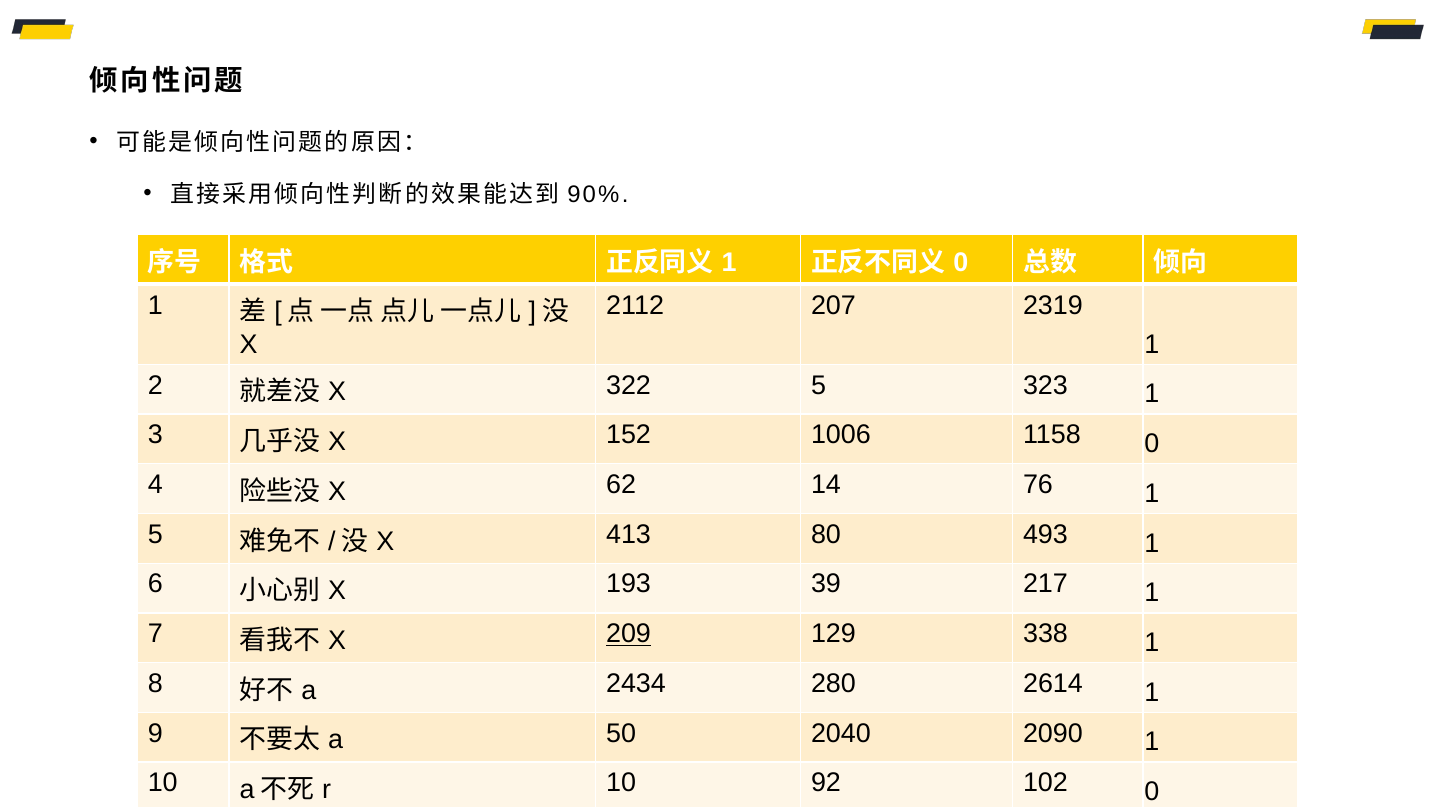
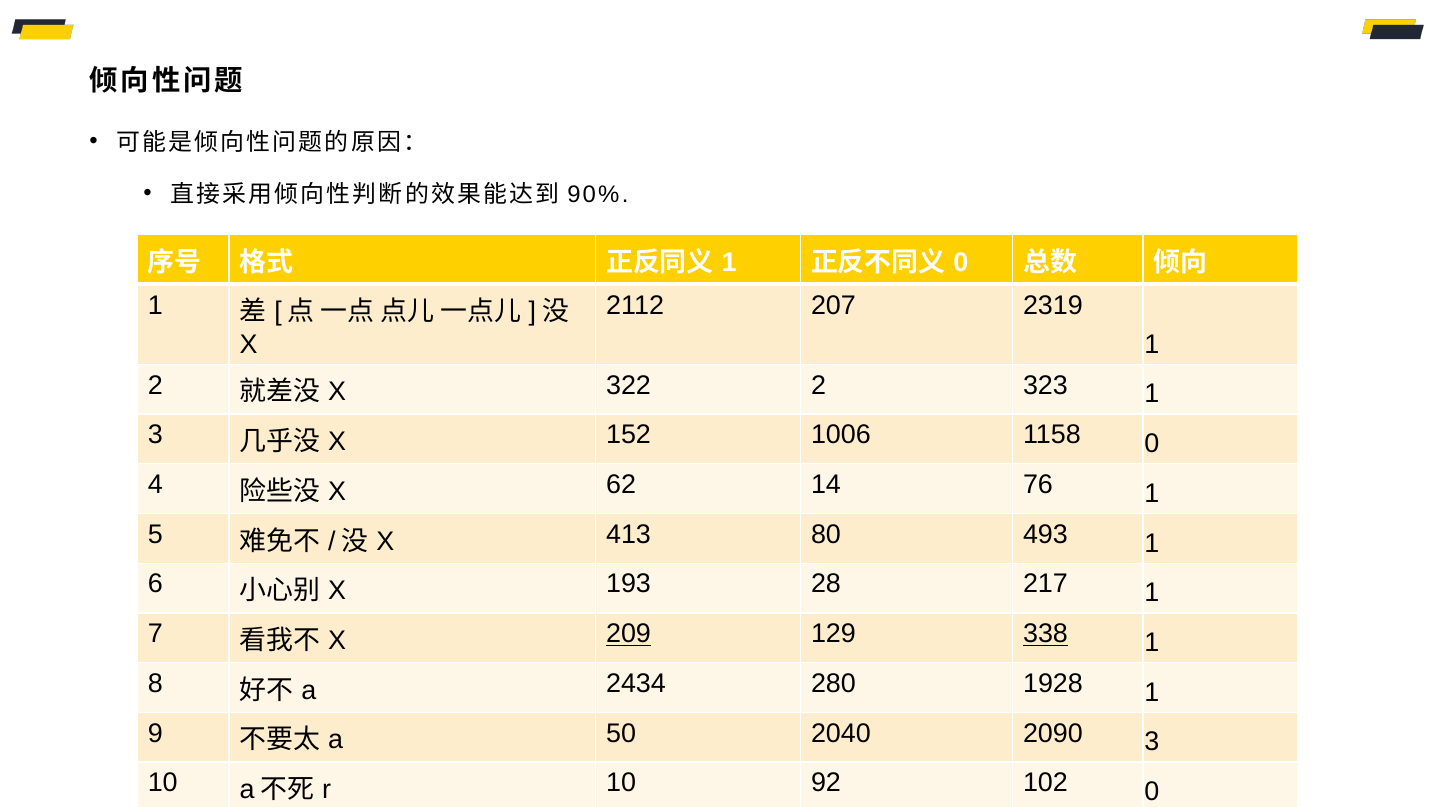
322 5: 5 -> 2 (819, 385)
39: 39 -> 28 (826, 584)
338 underline: none -> present (1046, 634)
2614: 2614 -> 1928 (1053, 684)
2090 1: 1 -> 3 (1152, 742)
